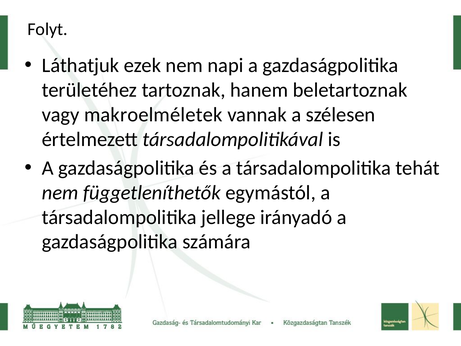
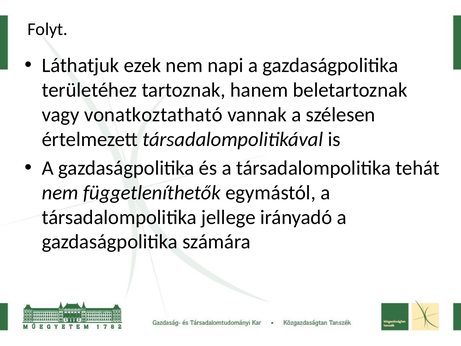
makroelméletek: makroelméletek -> vonatkoztatható (153, 115)
